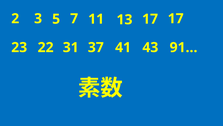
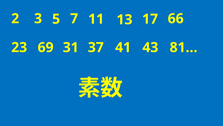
17 17: 17 -> 66 (176, 19)
22: 22 -> 69 (46, 47)
91…: 91… -> 81… (184, 47)
